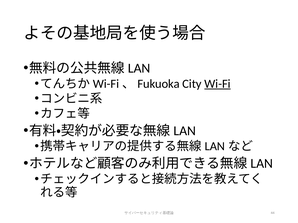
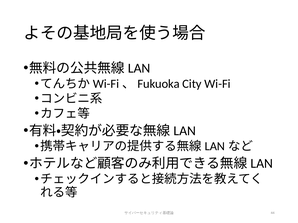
Wi-Fi underline: present -> none (217, 84)
